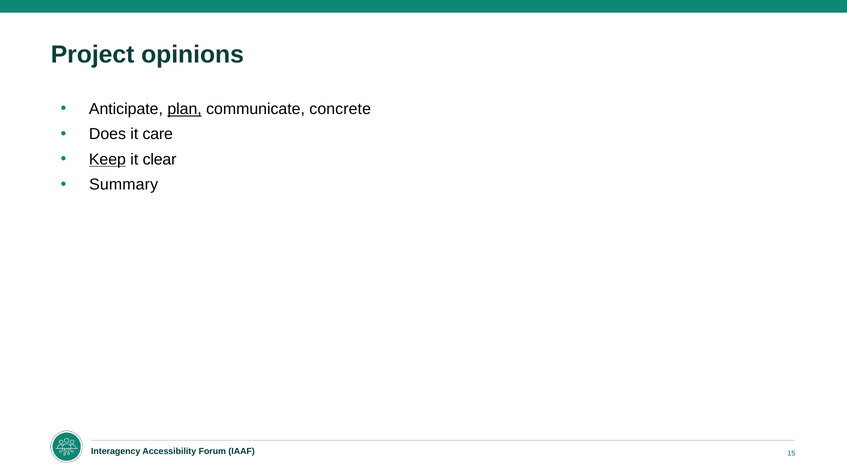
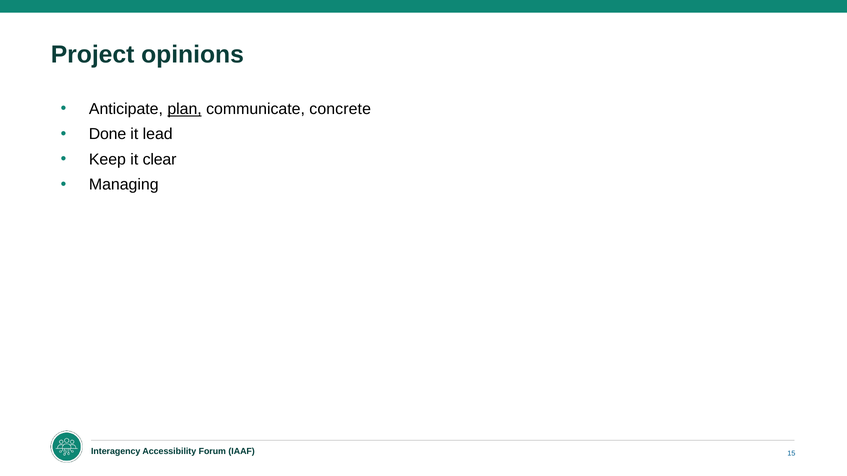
Does: Does -> Done (108, 134)
care: care -> lead (158, 134)
Keep underline: present -> none (107, 160)
Summary: Summary -> Managing (124, 185)
